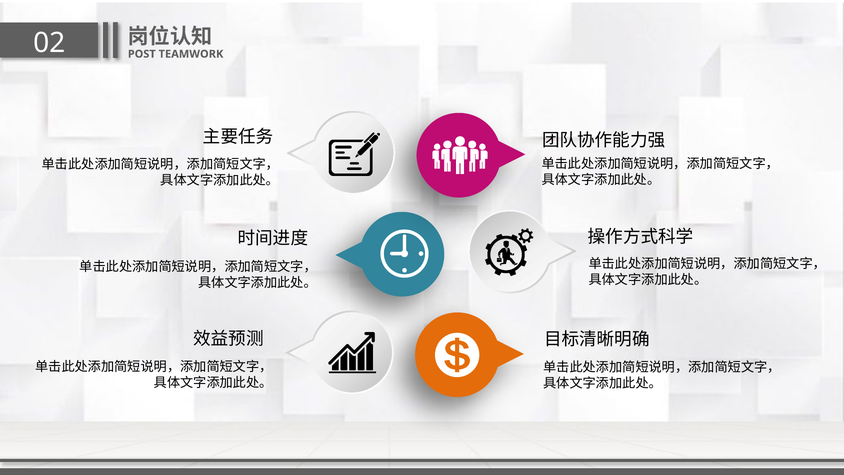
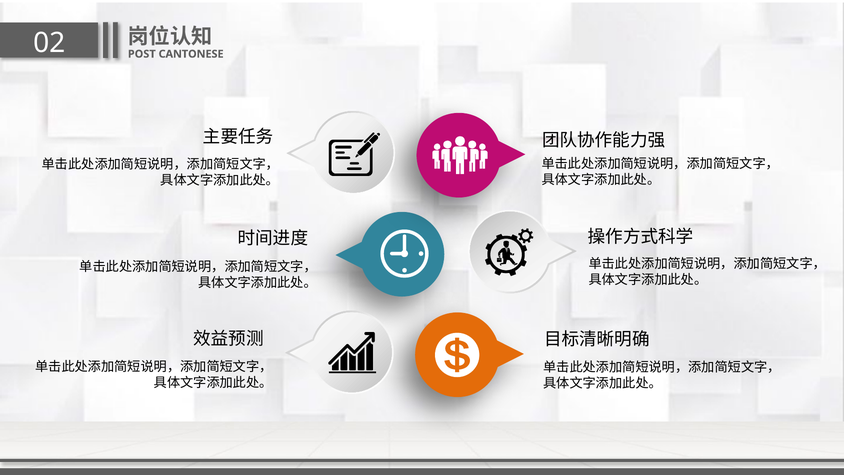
TEAMWORK: TEAMWORK -> CANTONESE (191, 54)
